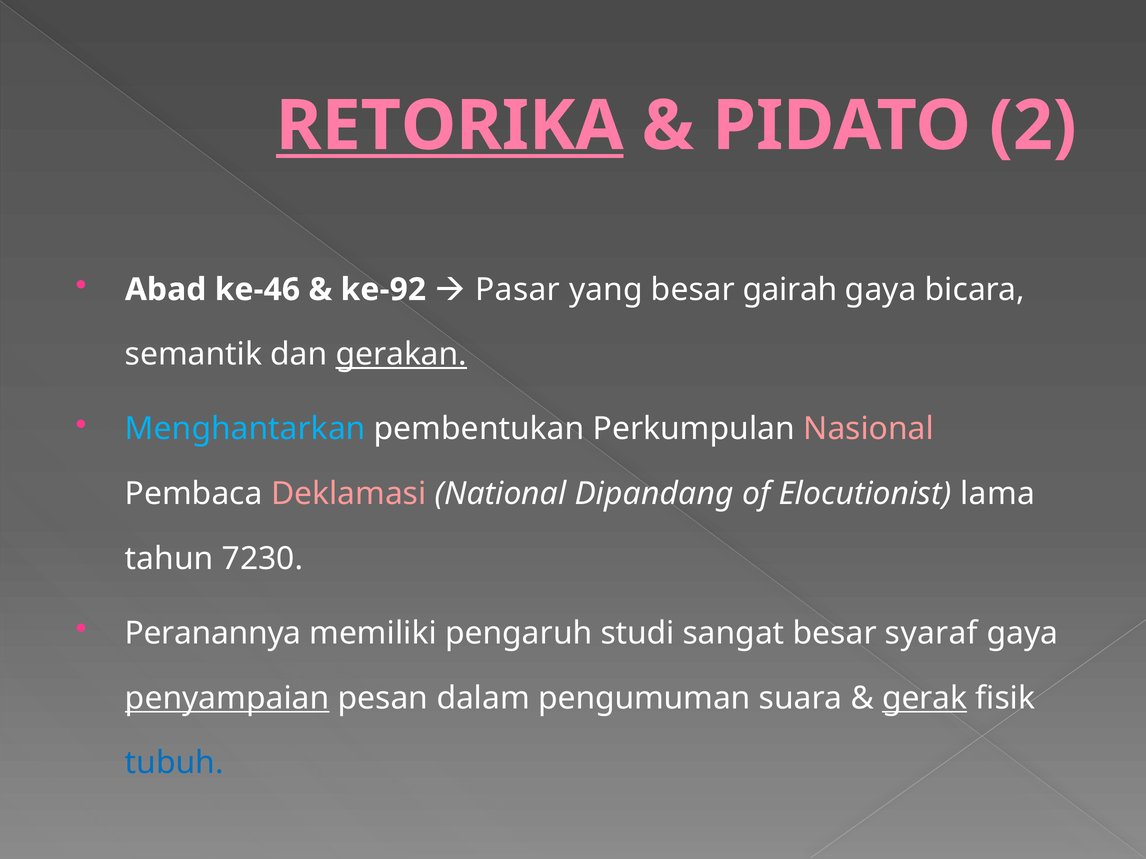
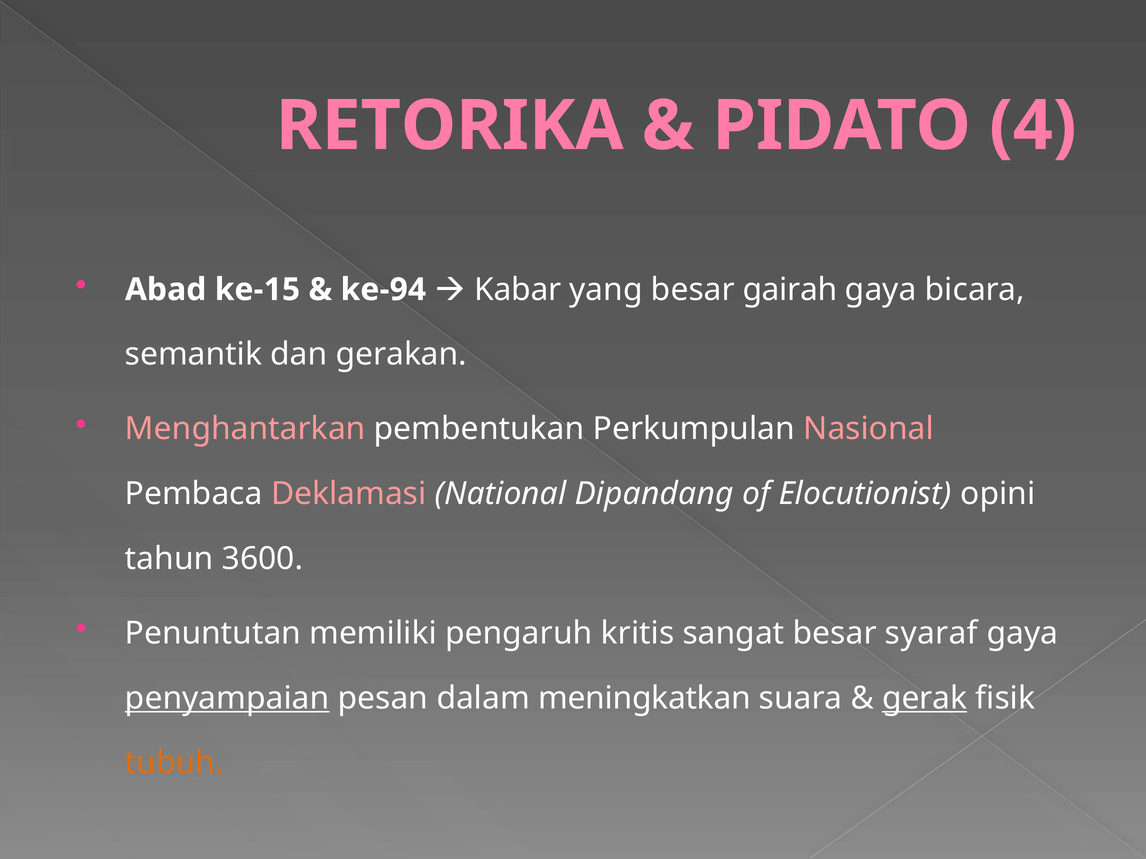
RETORIKA underline: present -> none (450, 126)
2: 2 -> 4 (1033, 126)
ke-46: ke-46 -> ke-15 (257, 290)
ke-92: ke-92 -> ke-94 (383, 290)
Pasar: Pasar -> Kabar (518, 290)
gerakan underline: present -> none (401, 355)
Menghantarkan colour: light blue -> pink (245, 429)
lama: lama -> opini (998, 494)
7230: 7230 -> 3600 (263, 559)
Peranannya: Peranannya -> Penuntutan (213, 634)
studi: studi -> kritis (638, 634)
pengumuman: pengumuman -> meningkatkan (644, 698)
tubuh colour: blue -> orange (174, 763)
